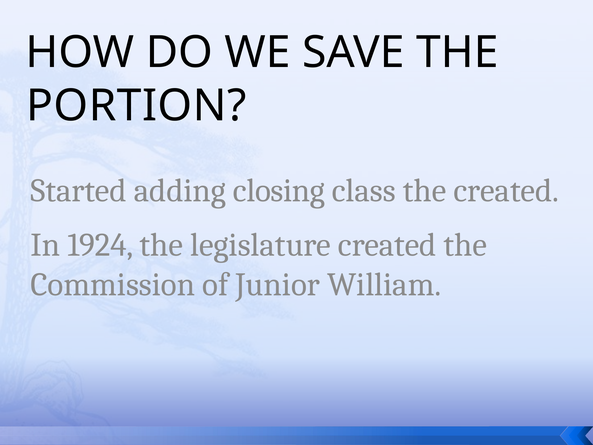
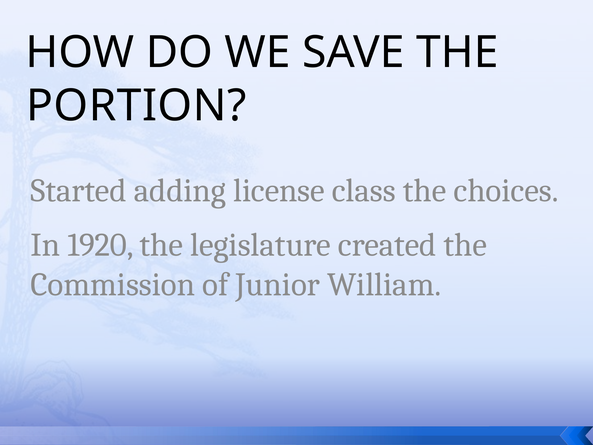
closing: closing -> license (279, 191)
the created: created -> choices (506, 191)
1924: 1924 -> 1920 (100, 245)
